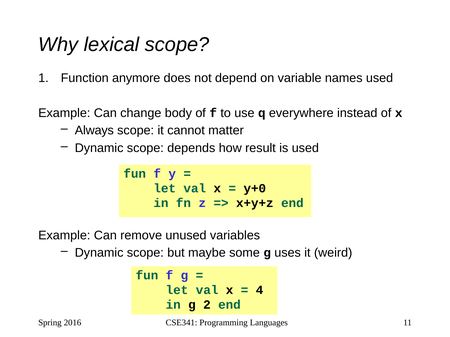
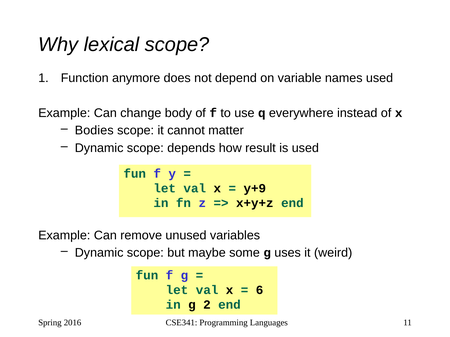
Always: Always -> Bodies (94, 131)
y+0: y+0 -> y+9 (255, 189)
4: 4 -> 6 (260, 290)
